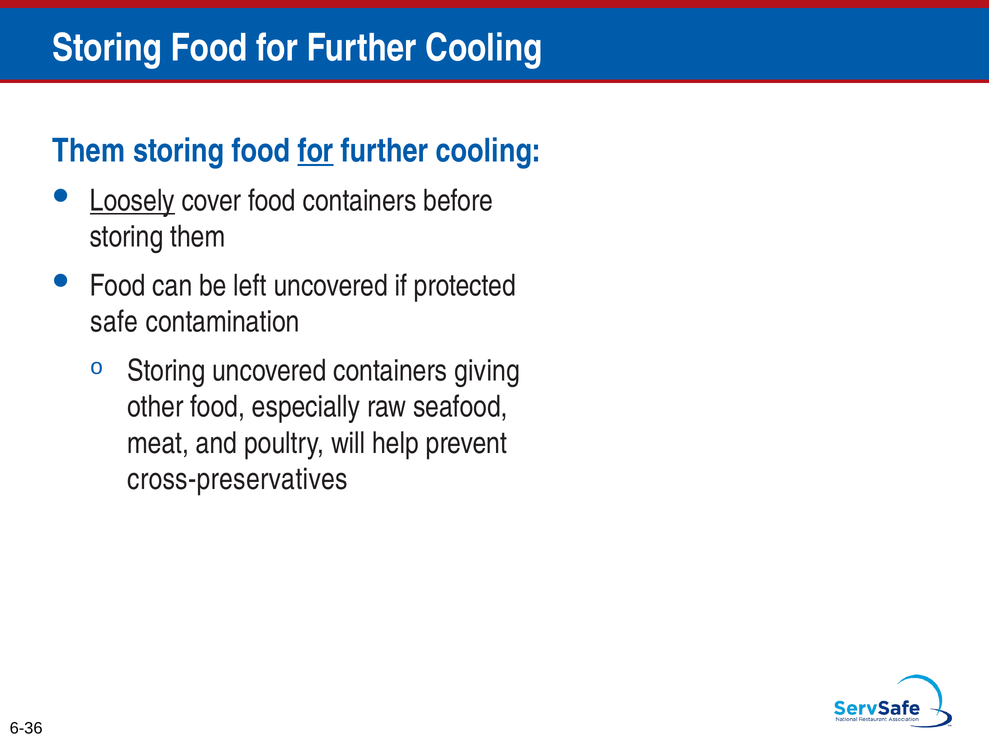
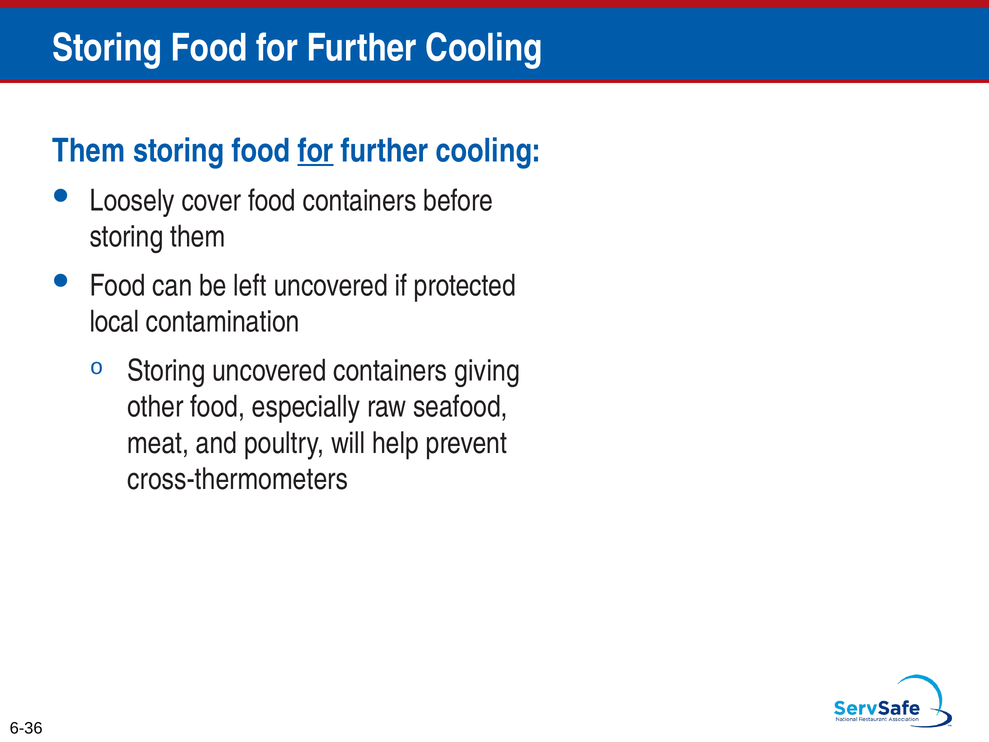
Loosely underline: present -> none (132, 201)
safe: safe -> local (114, 322)
cross-preservatives: cross-preservatives -> cross-thermometers (238, 479)
